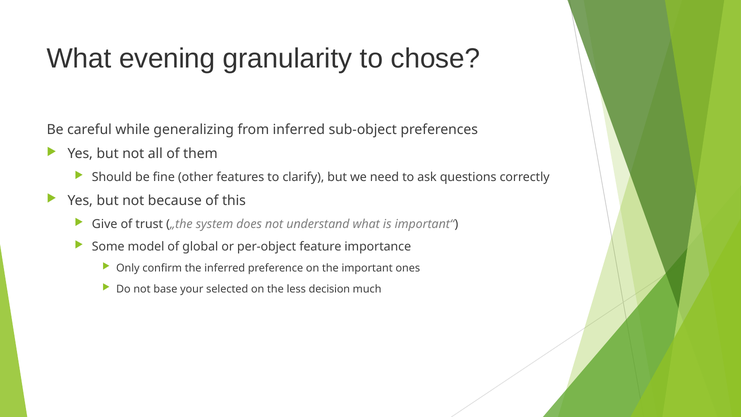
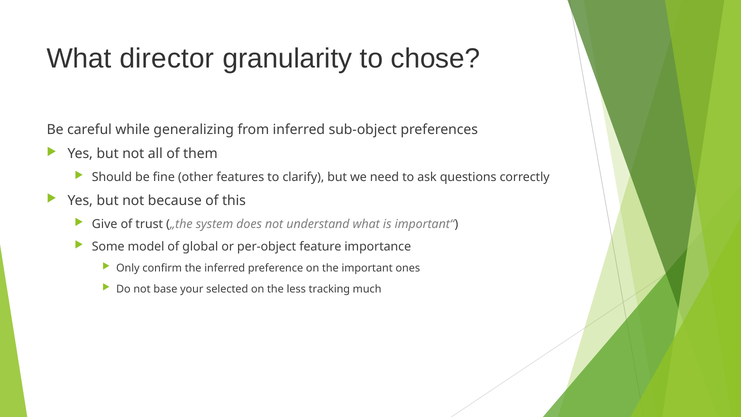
evening: evening -> director (167, 58)
decision: decision -> tracking (329, 289)
